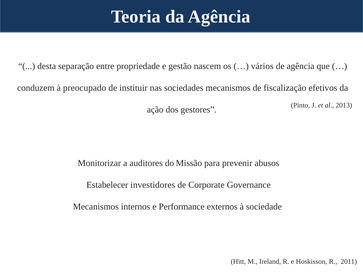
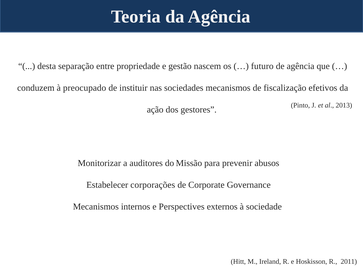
vários: vários -> futuro (262, 66)
investidores: investidores -> corporações (153, 185)
Performance: Performance -> Perspectives (182, 207)
